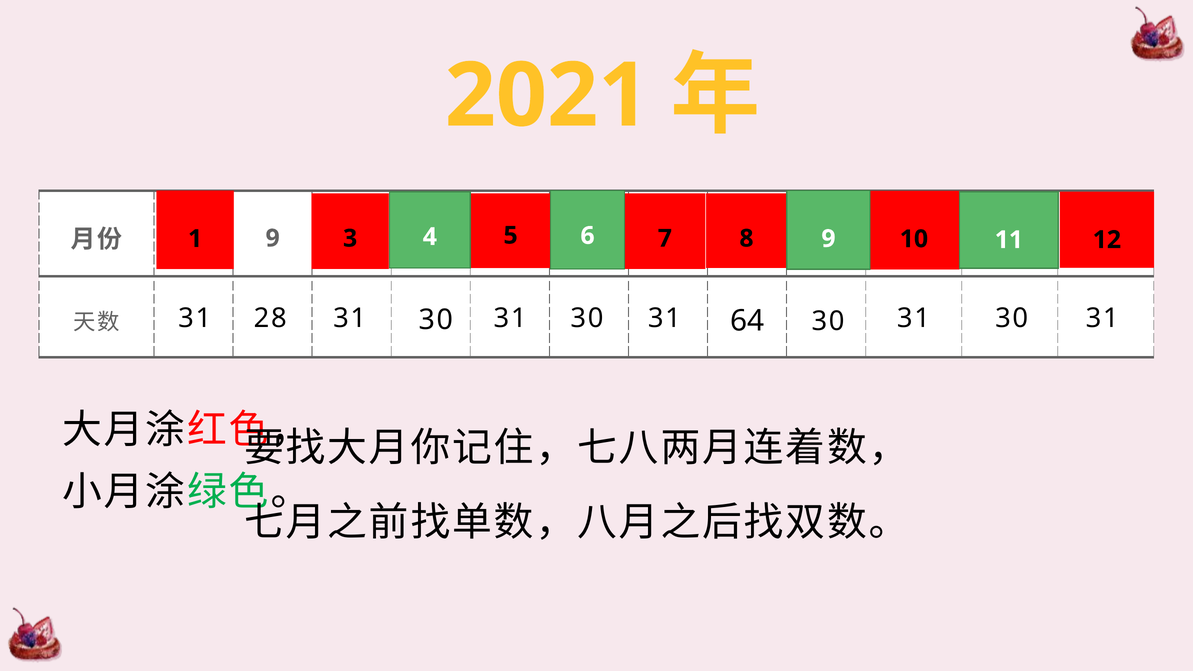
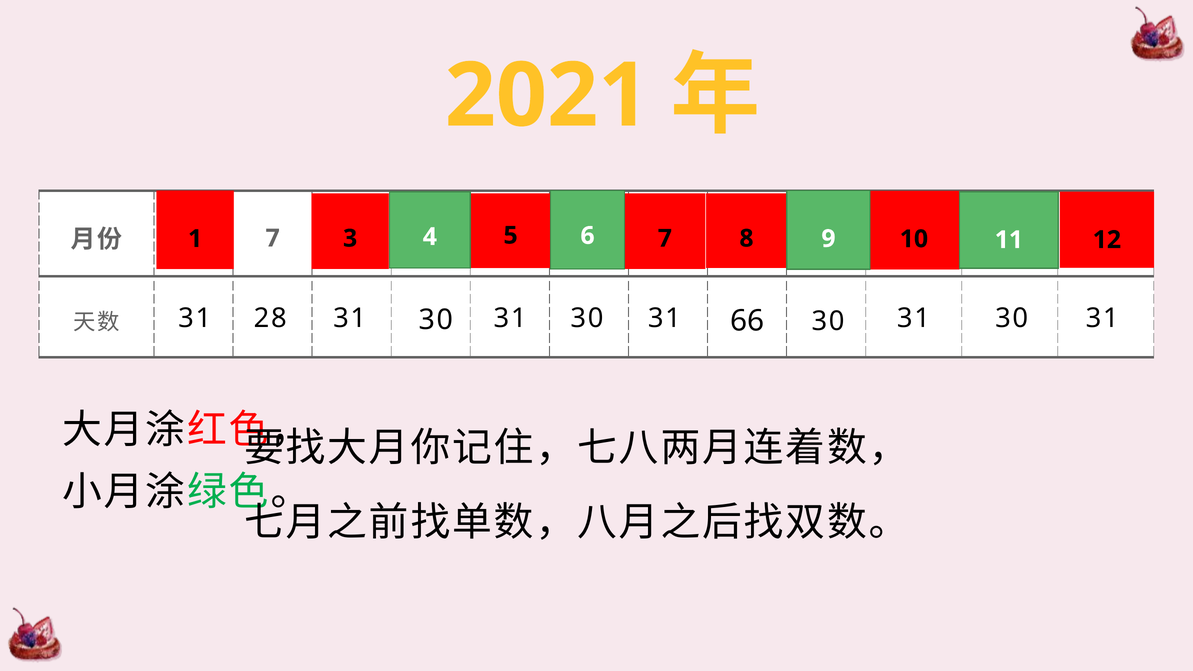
9: 9 -> 7 (273, 238)
64: 64 -> 66 (747, 321)
